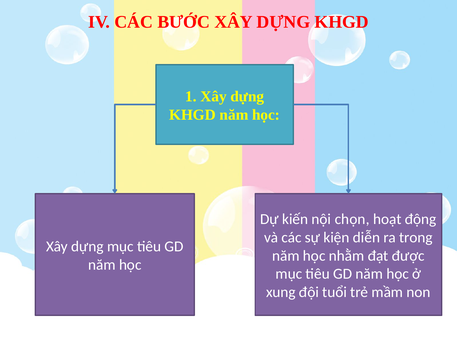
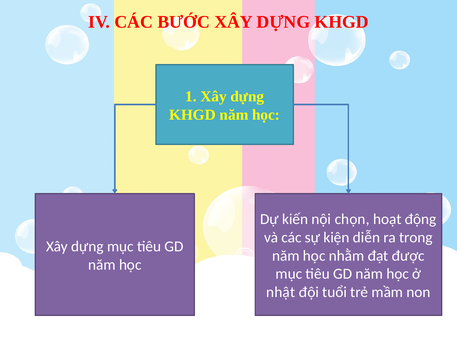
xung: xung -> nhật (281, 293)
